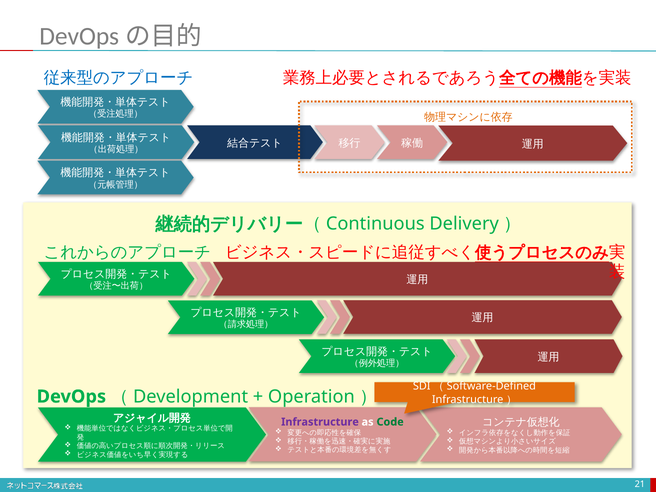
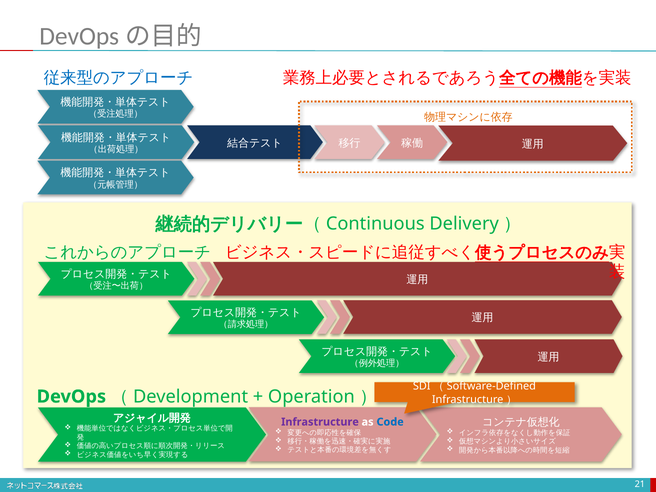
Code colour: green -> blue (390, 422)
